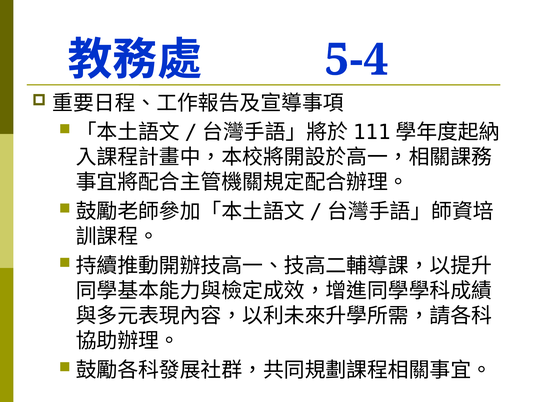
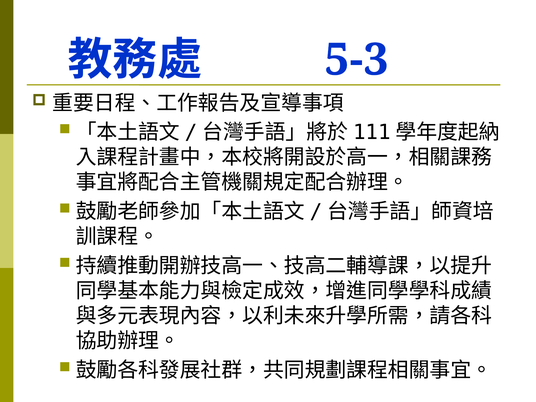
5-4: 5-4 -> 5-3 (356, 60)
